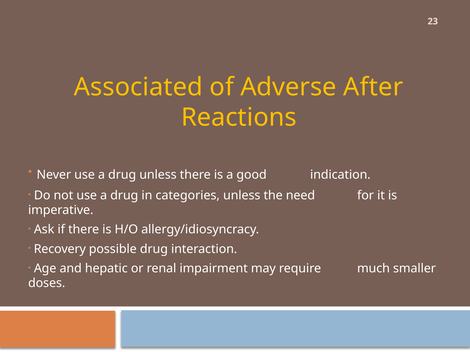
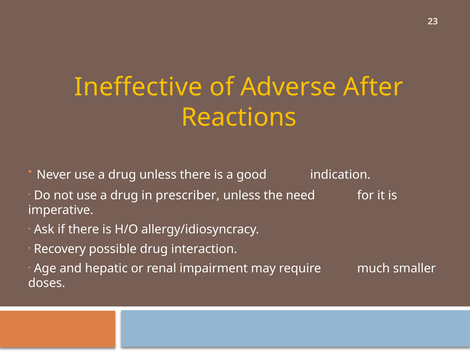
Associated: Associated -> Ineffective (138, 87)
categories: categories -> prescriber (188, 196)
